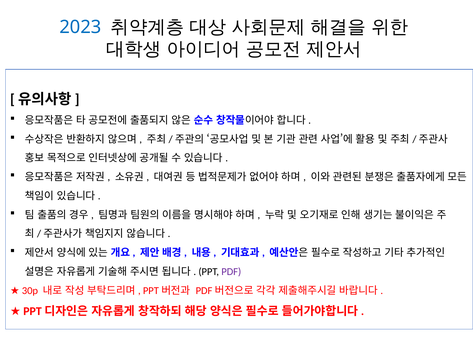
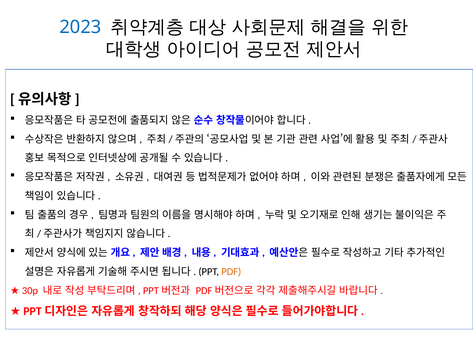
PDF colour: purple -> orange (231, 271)
